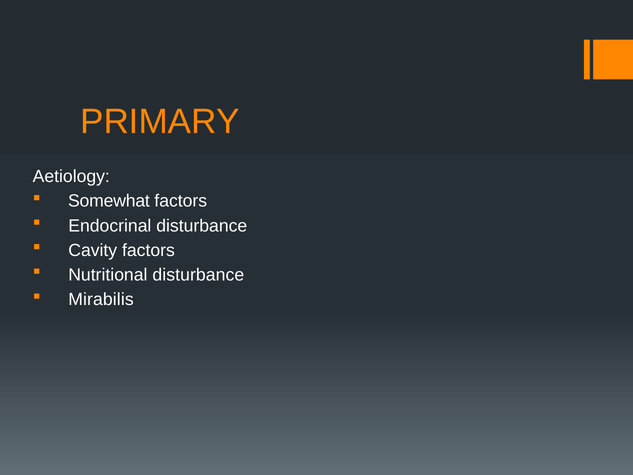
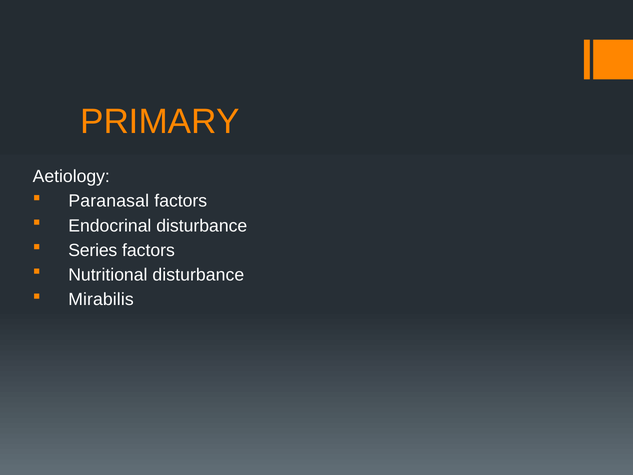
Somewhat: Somewhat -> Paranasal (109, 201)
Cavity: Cavity -> Series (93, 250)
